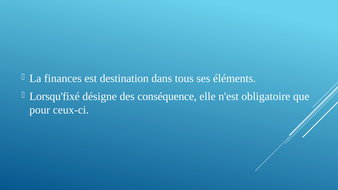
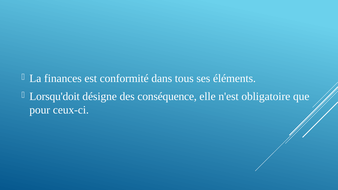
destination: destination -> conformité (124, 79)
Lorsqu'fixé: Lorsqu'fixé -> Lorsqu'doit (55, 96)
